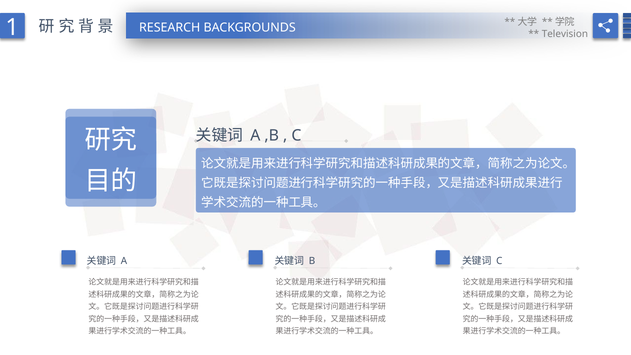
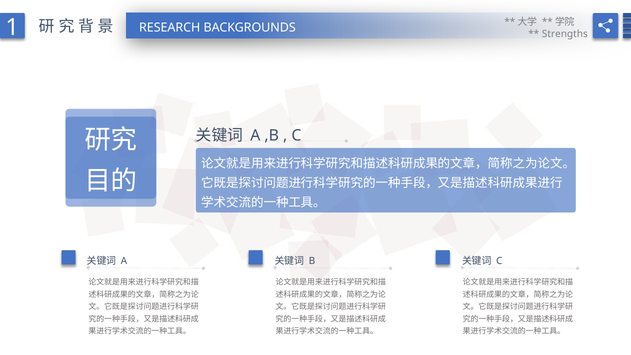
Television: Television -> Strengths (565, 34)
